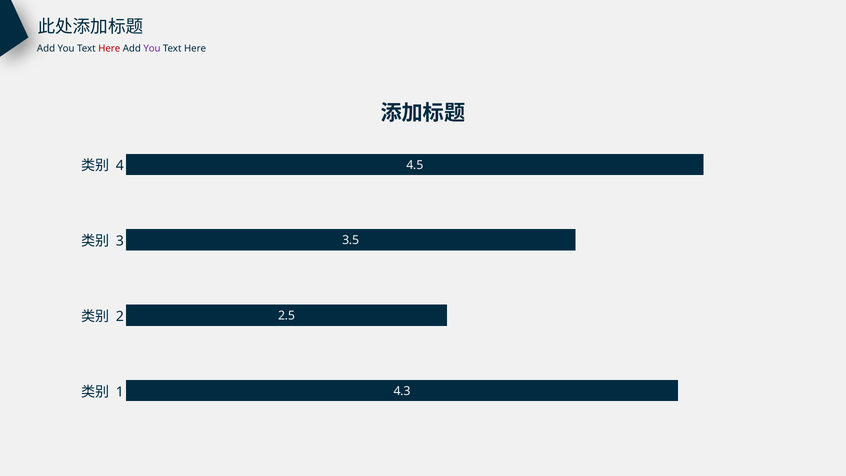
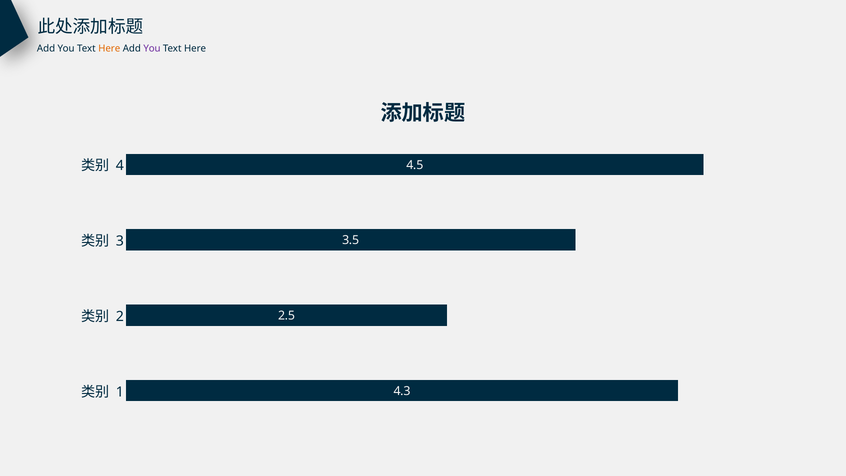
Here colour: red -> orange (109, 48)
